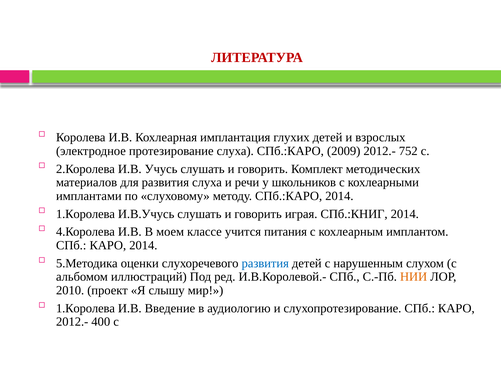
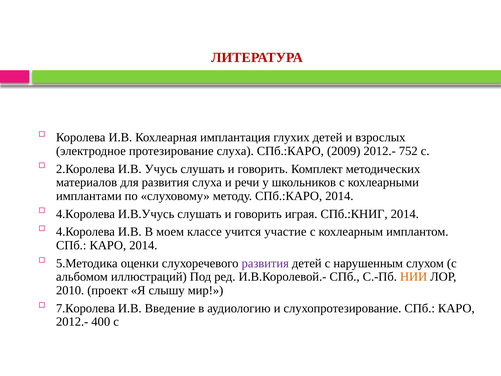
1.Королева: 1.Королева -> 4.Королева (85, 214)
питания: питания -> участие (285, 232)
развития colour: blue -> purple (265, 263)
1.Королева: 1.Королева -> 7.Королева (85, 308)
